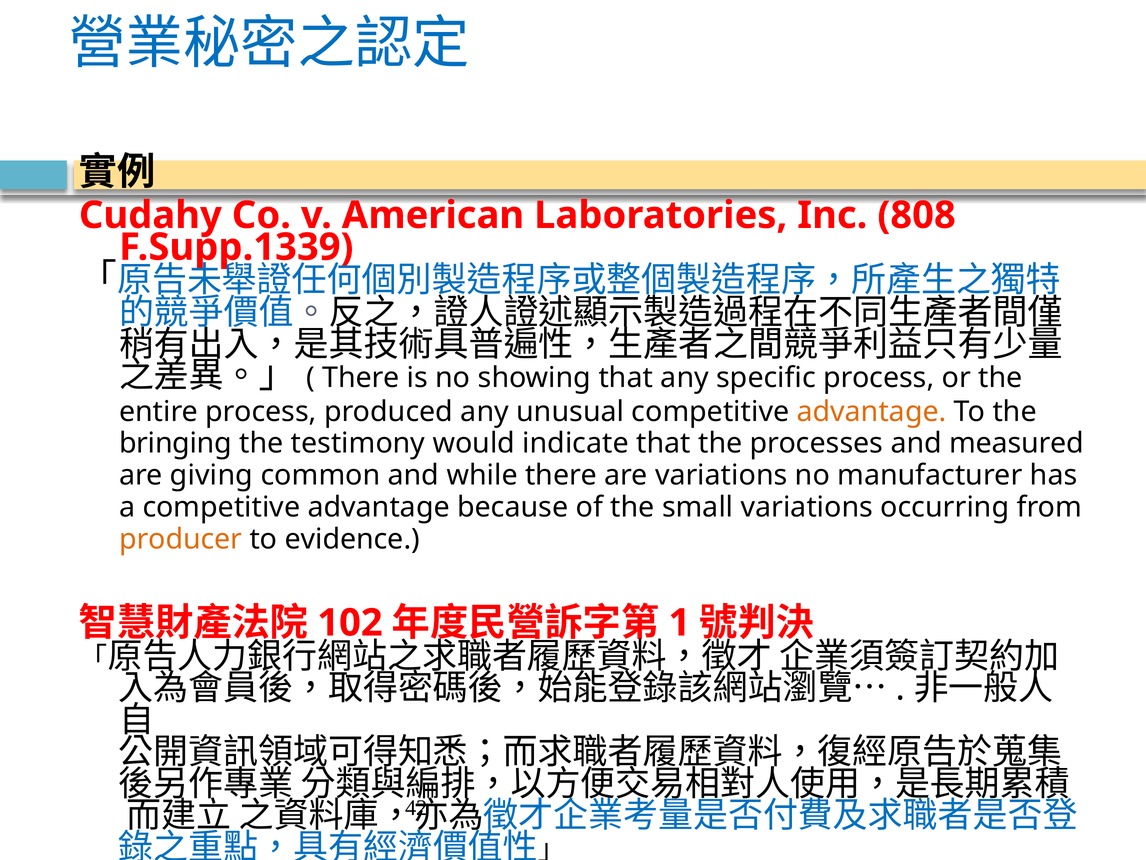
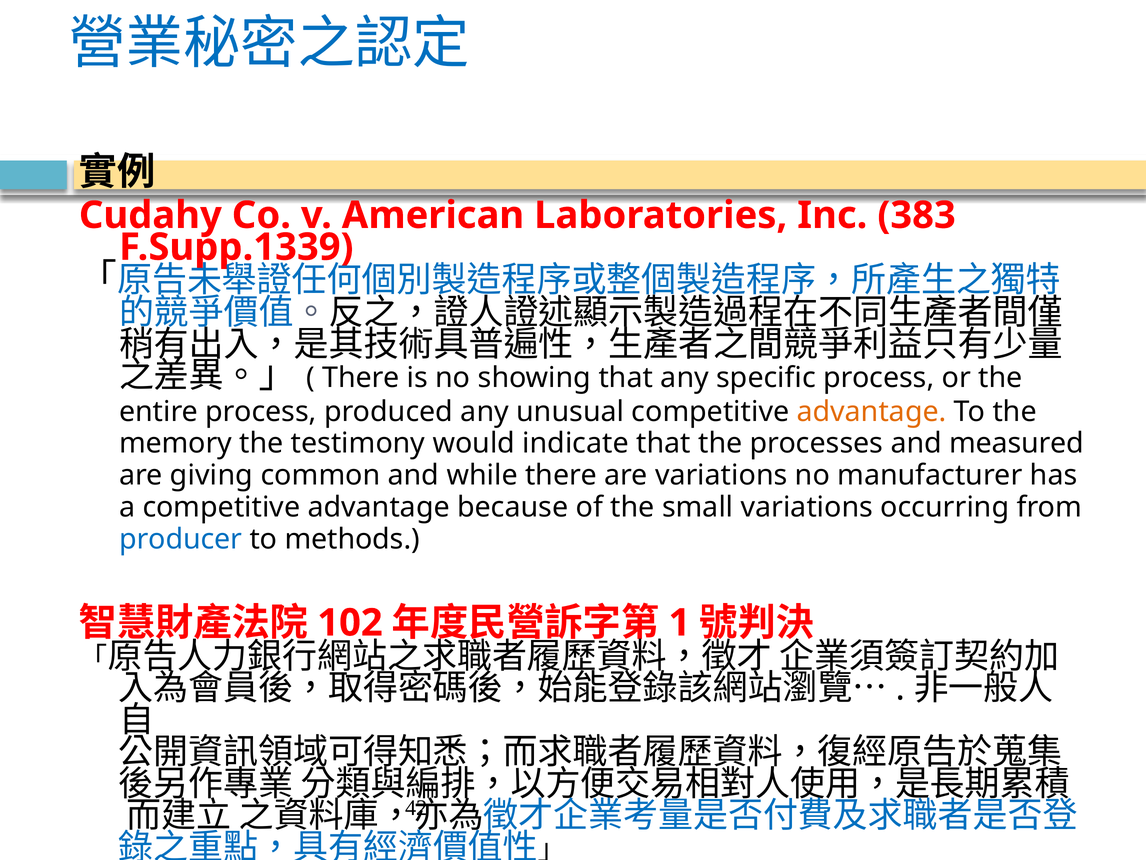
808: 808 -> 383 (917, 215)
bringing: bringing -> memory (175, 443)
producer colour: orange -> blue (181, 539)
evidence: evidence -> methods (352, 539)
